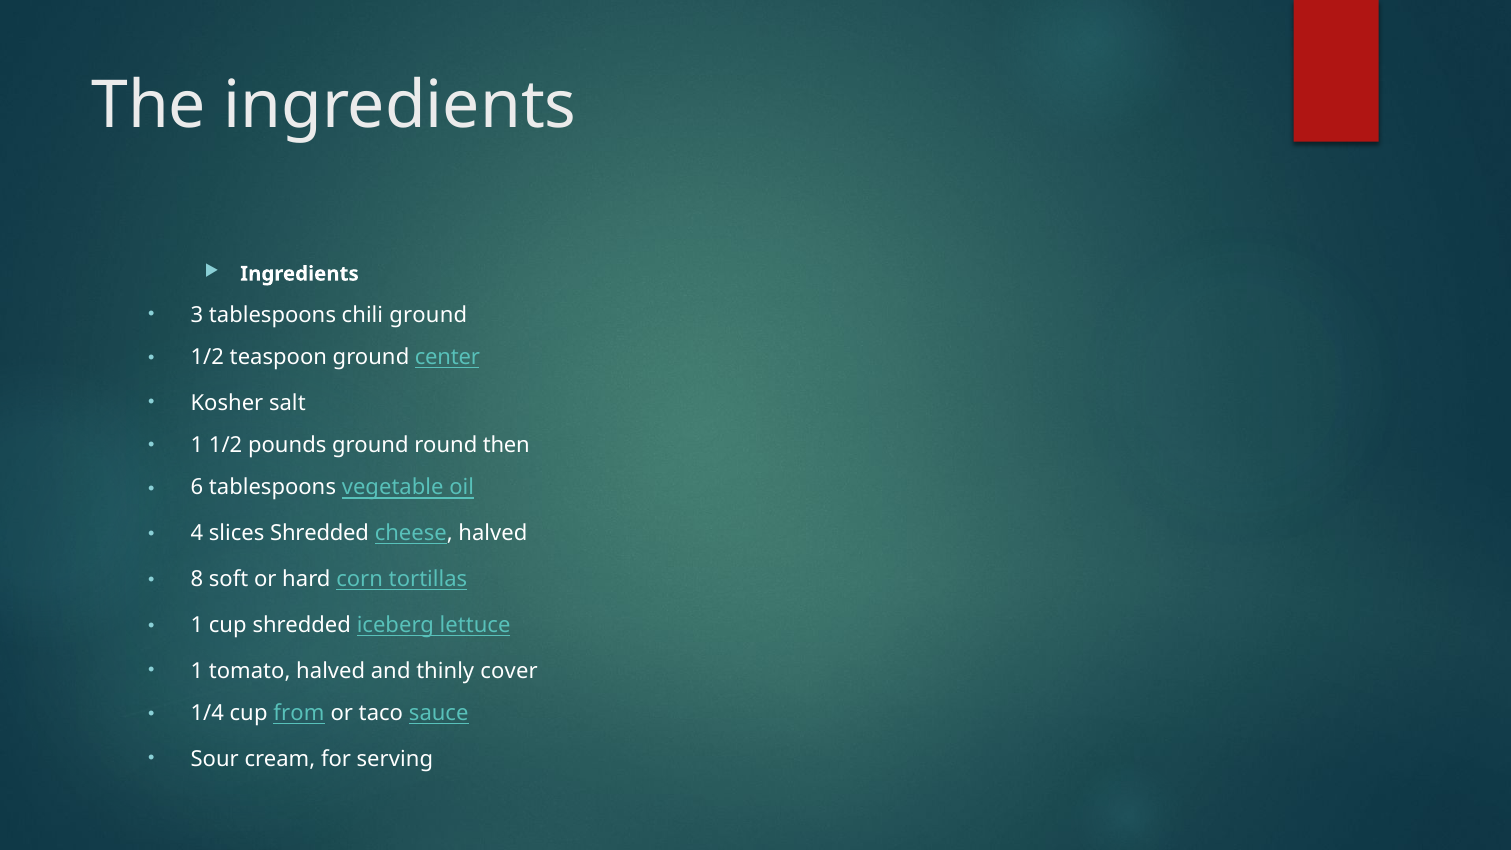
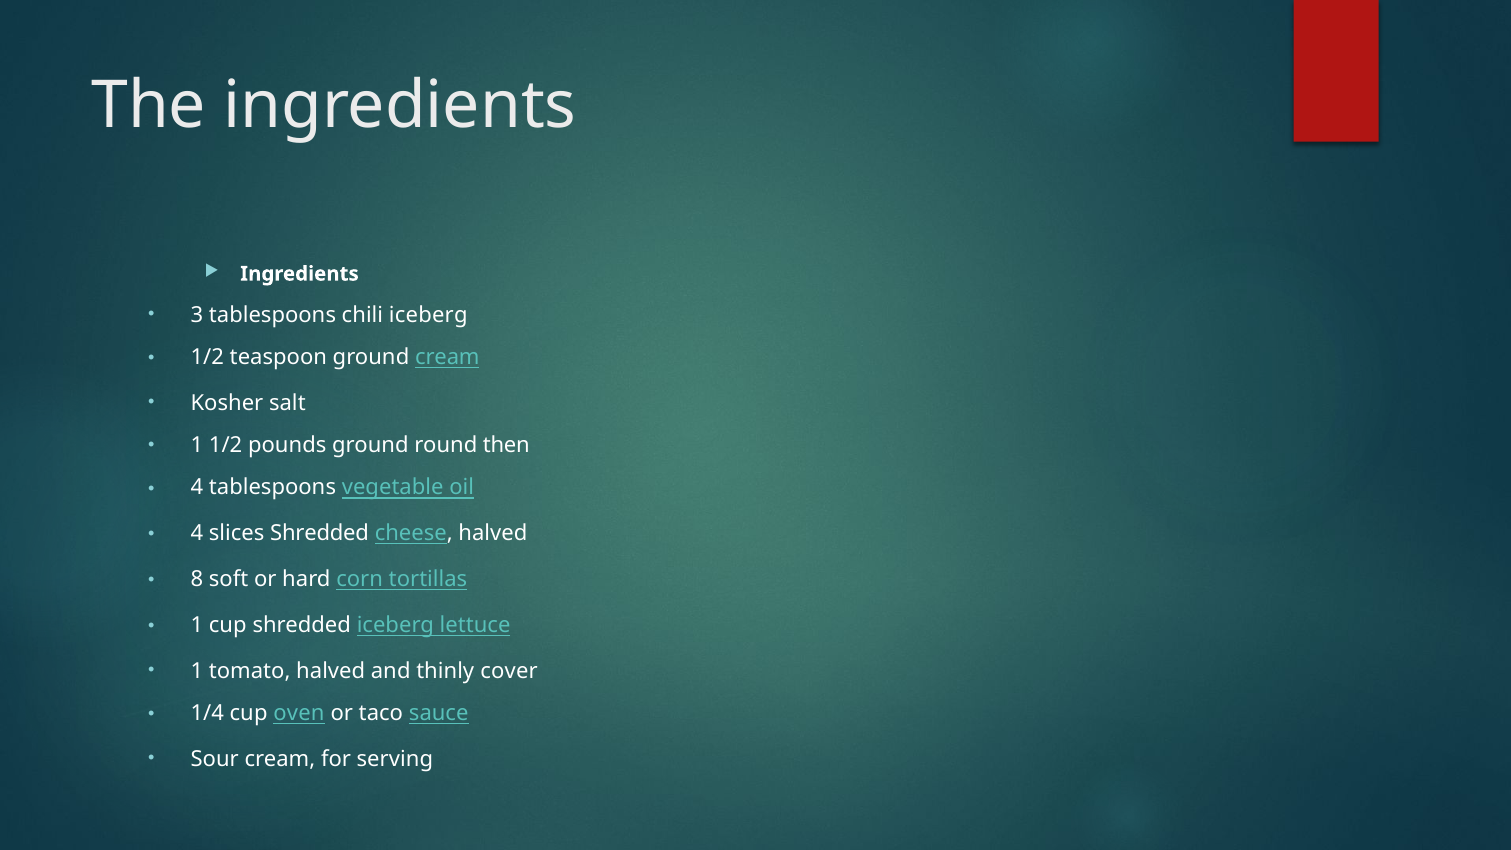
chili ground: ground -> iceberg (428, 315)
ground center: center -> cream (447, 357)
6: 6 -> 4 (197, 488)
from: from -> oven (299, 713)
